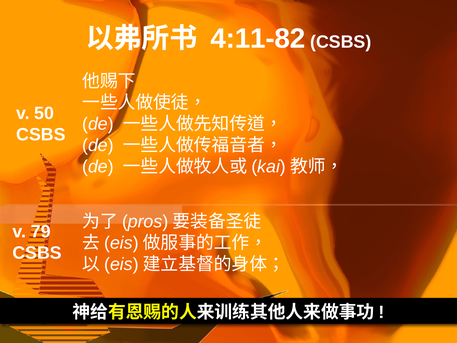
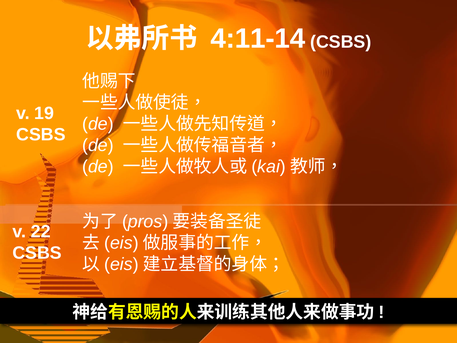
4:11-82: 4:11-82 -> 4:11-14 (258, 39)
50: 50 -> 19 (44, 113)
79: 79 -> 22 (41, 231)
